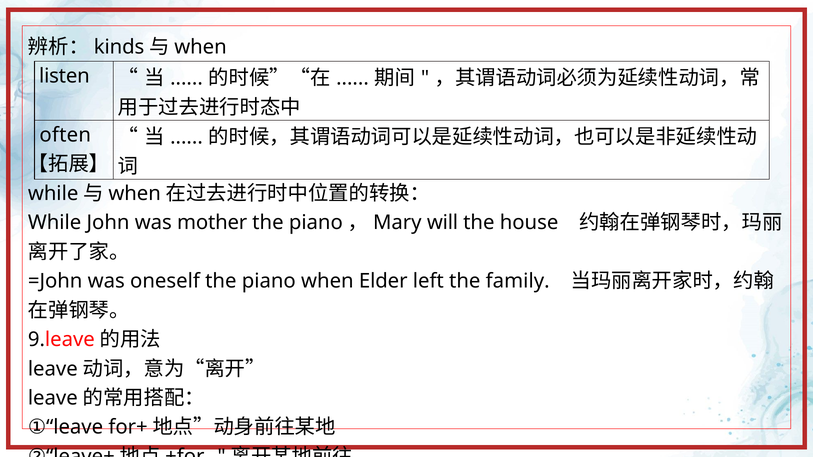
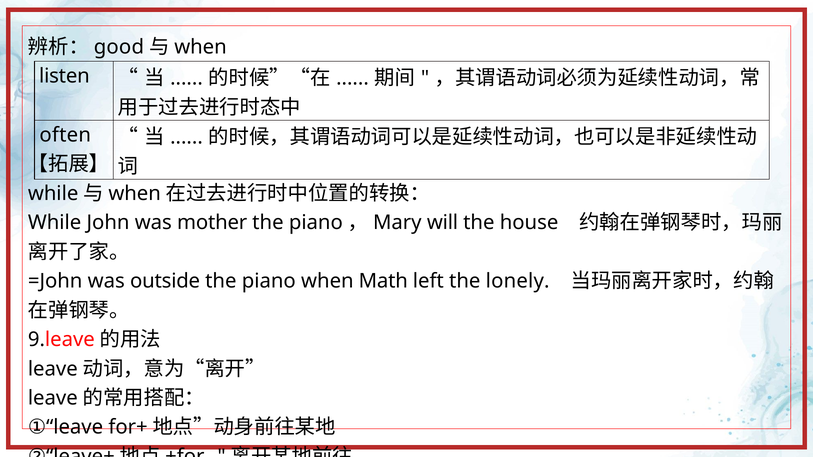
kinds: kinds -> good (119, 47)
oneself: oneself -> outside (165, 281)
Elder: Elder -> Math (383, 281)
family: family -> lonely (518, 281)
